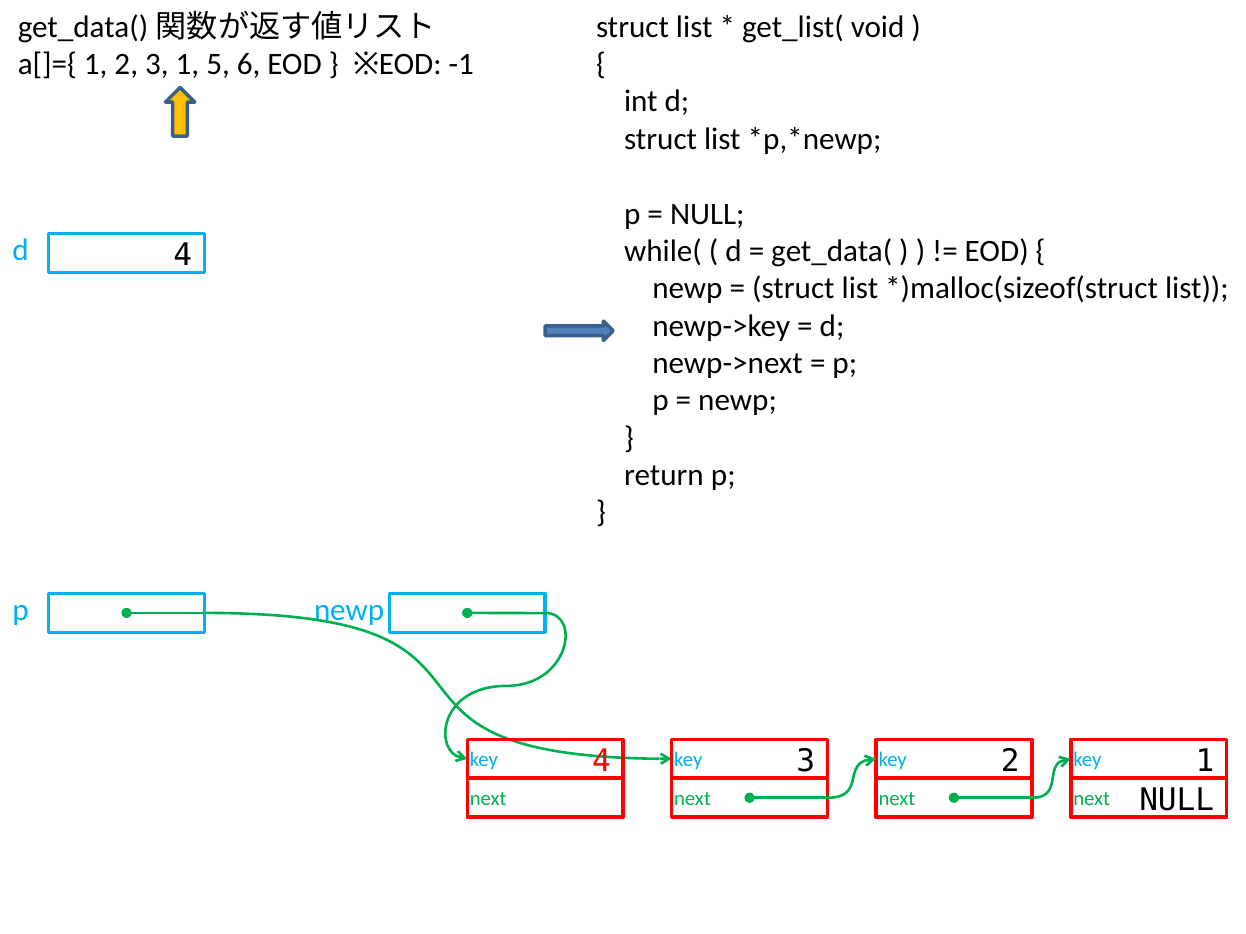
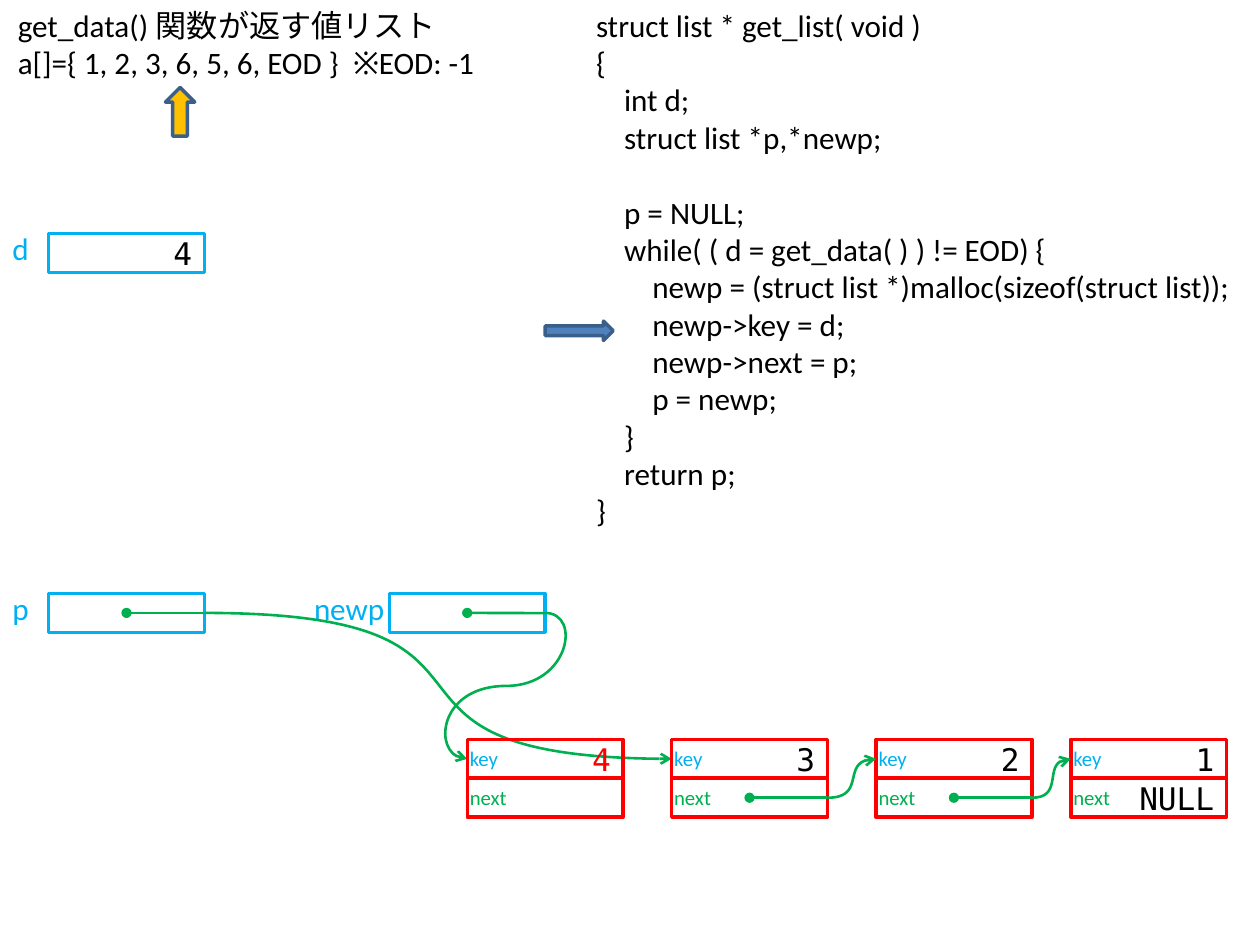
3 1: 1 -> 6 (187, 64)
